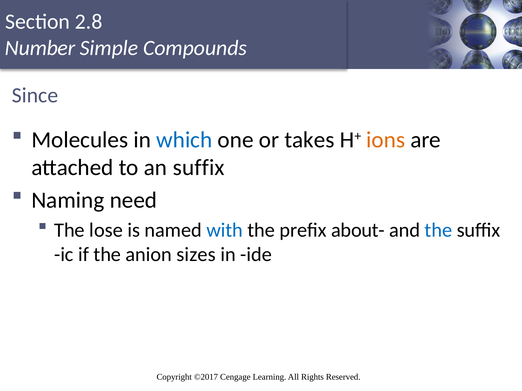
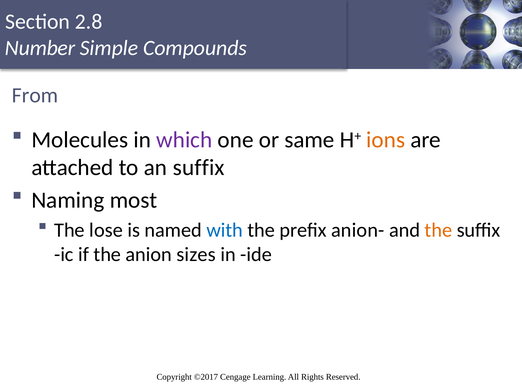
Since: Since -> From (35, 95)
which colour: blue -> purple (184, 140)
takes: takes -> same (309, 140)
need: need -> most (133, 200)
about-: about- -> anion- (358, 230)
the colour: blue -> orange (438, 230)
